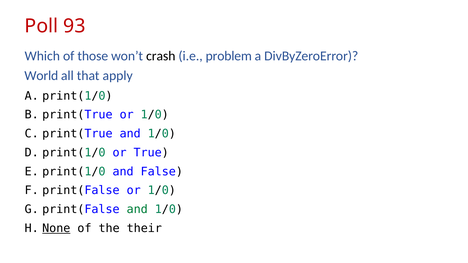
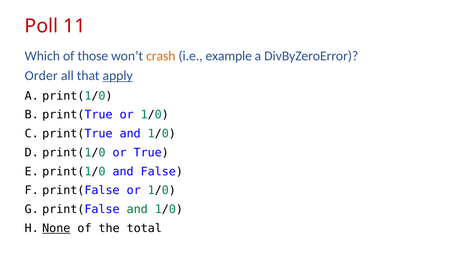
93: 93 -> 11 (74, 26)
crash colour: black -> orange (161, 56)
problem: problem -> example (229, 56)
World: World -> Order (41, 76)
apply underline: none -> present (118, 76)
their: their -> total (144, 228)
